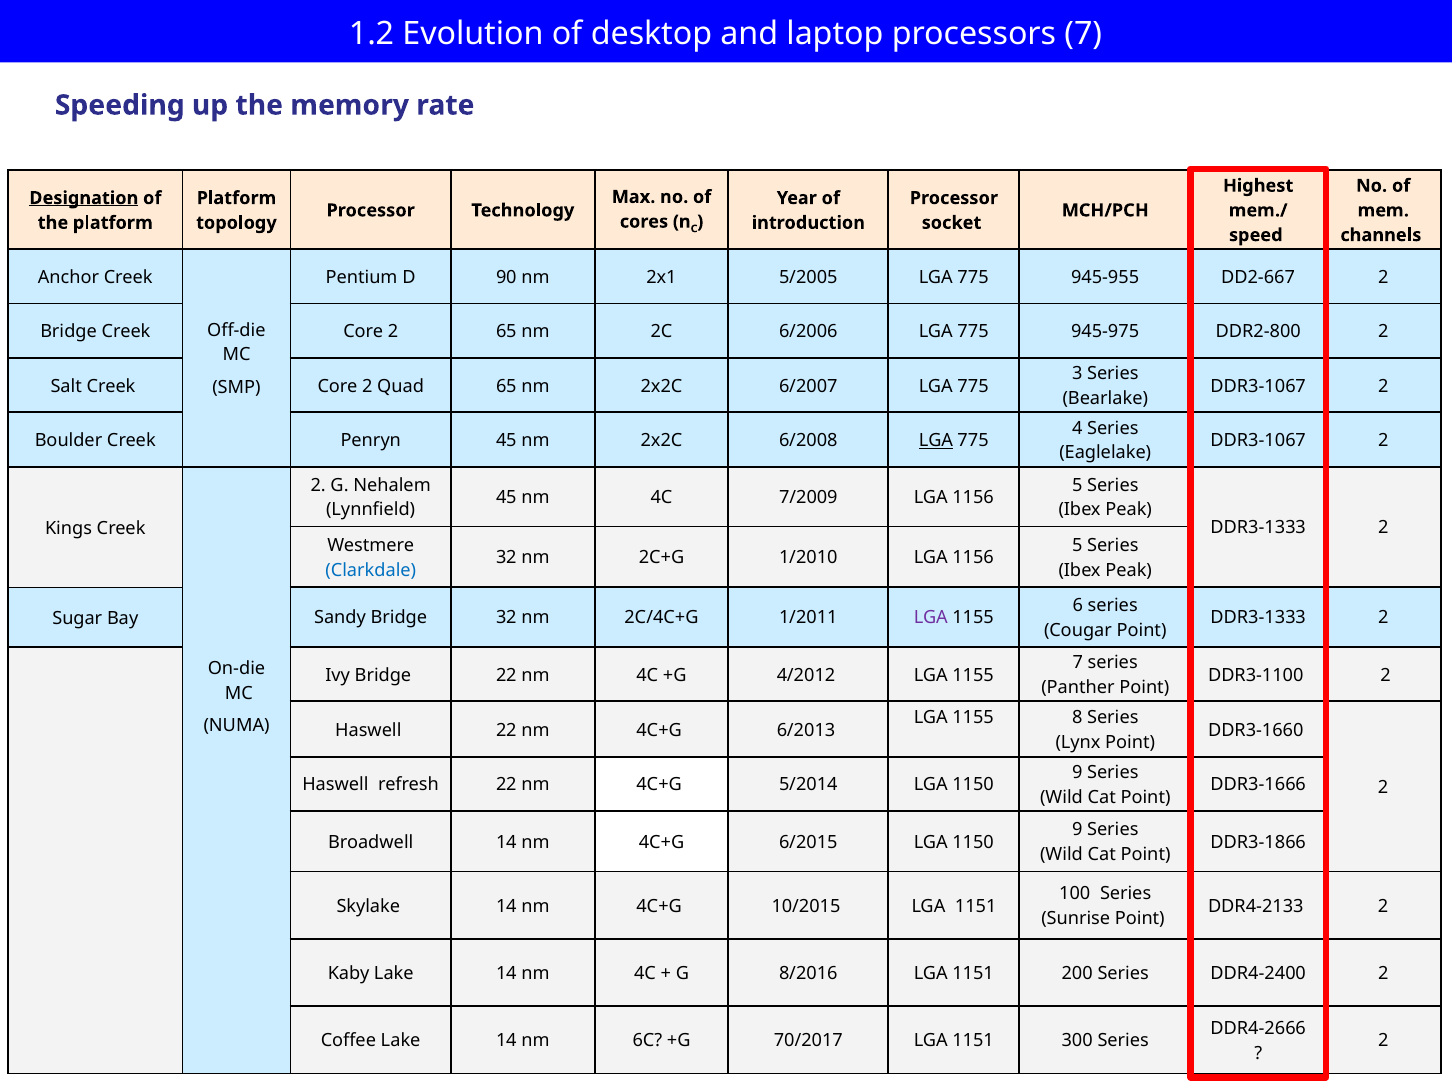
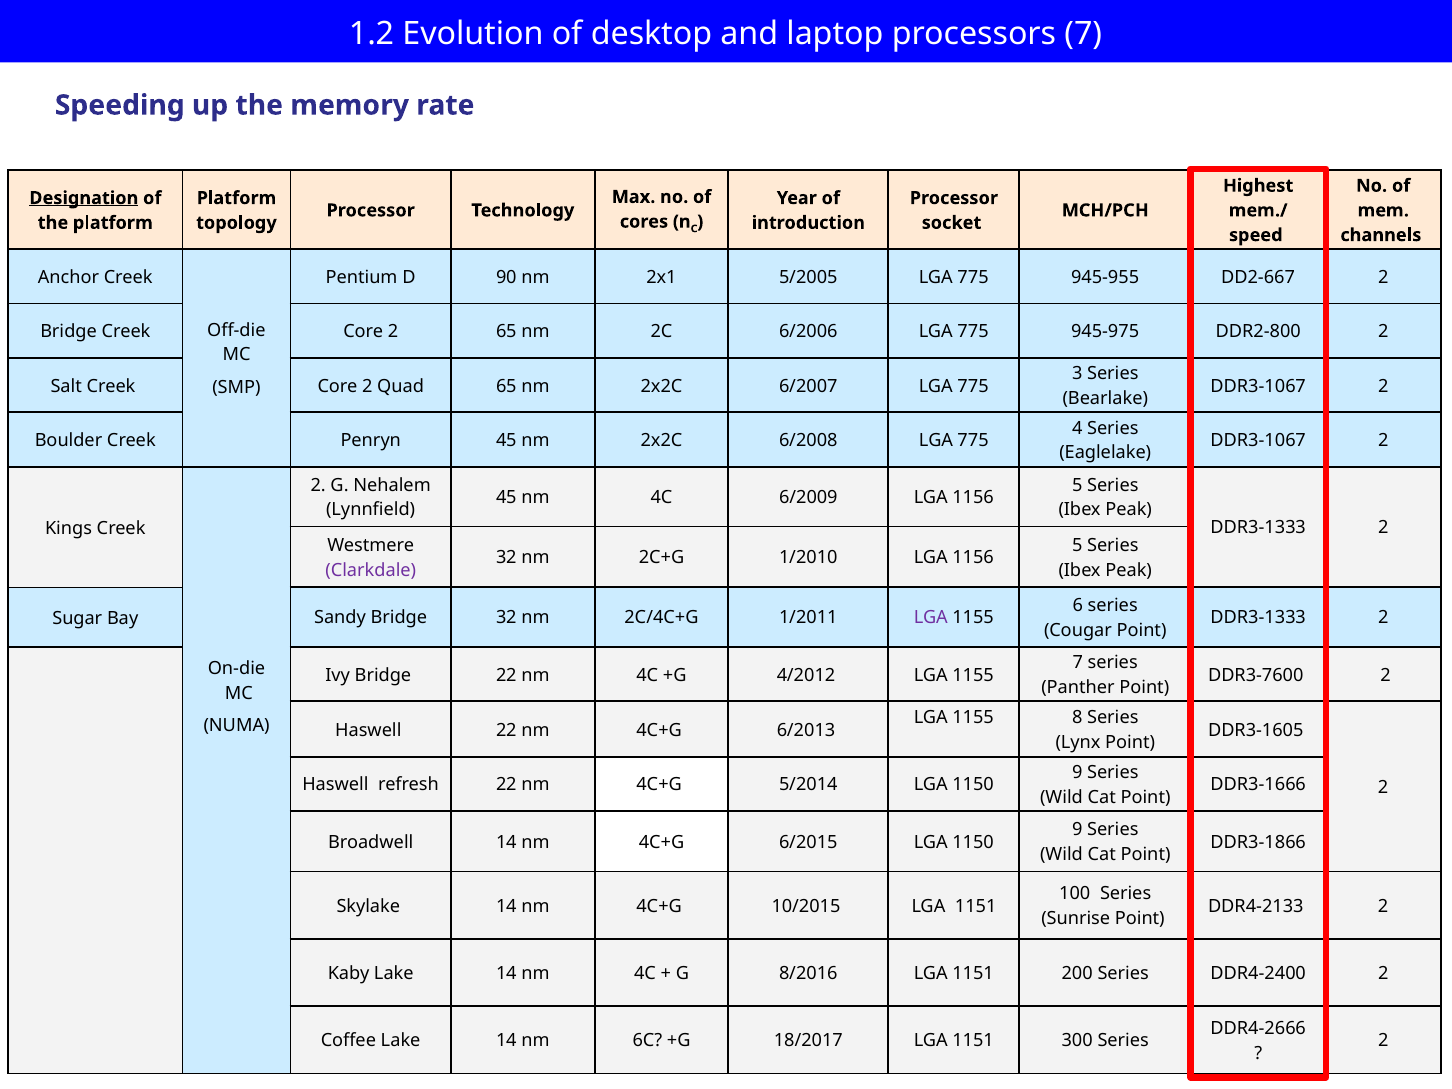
LGA underline: present -> none (936, 441)
7/2009: 7/2009 -> 6/2009 (808, 498)
Clarkdale colour: blue -> purple (371, 570)
DDR3-1100: DDR3-1100 -> DDR3-7600 (1256, 675)
DDR3-1660: DDR3-1660 -> DDR3-1605 (1256, 730)
70/2017: 70/2017 -> 18/2017 (808, 1041)
